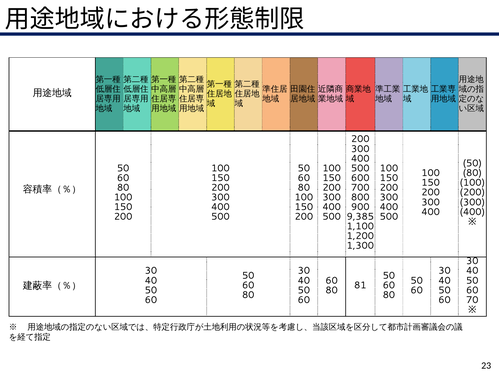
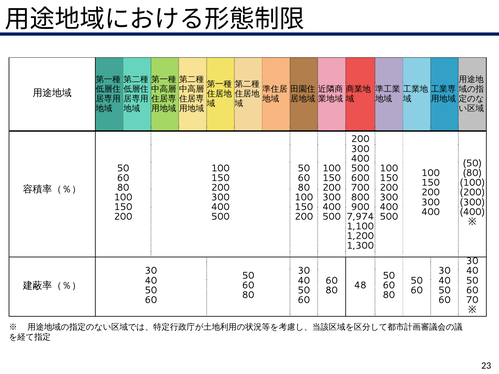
9,385: 9,385 -> 7,974 (360, 217)
81: 81 -> 48 (360, 286)
